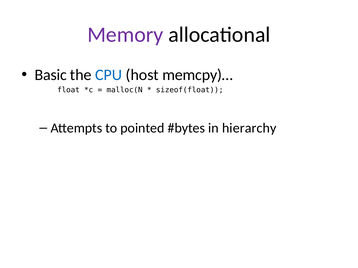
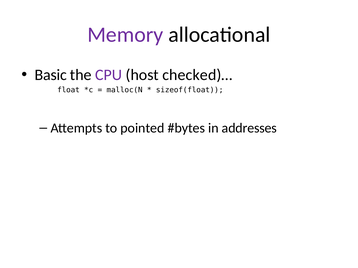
CPU colour: blue -> purple (109, 75)
memcpy)…: memcpy)… -> checked)… (197, 75)
hierarchy: hierarchy -> addresses (249, 128)
